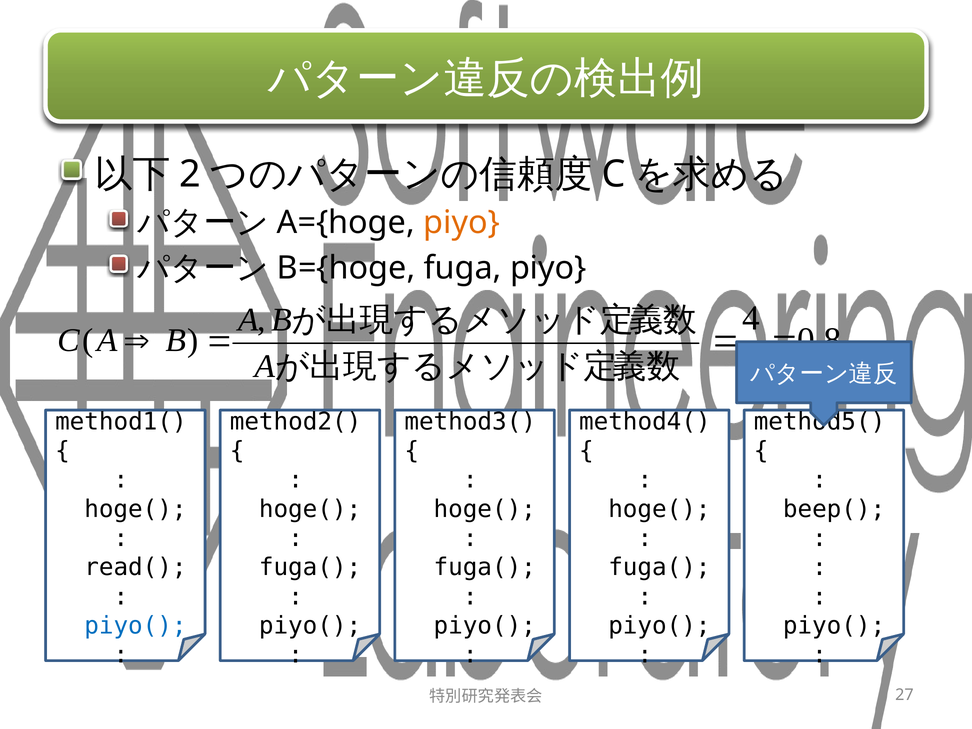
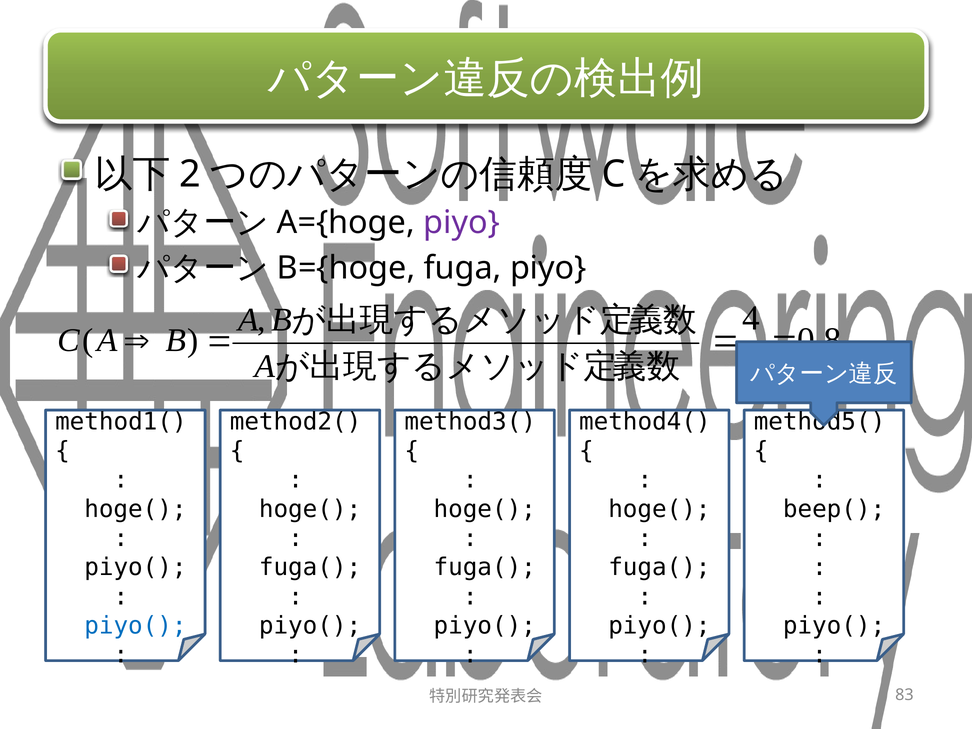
piyo colour: orange -> purple (462, 223)
read(: read( -> piyo( (135, 567)
27: 27 -> 83 (904, 695)
